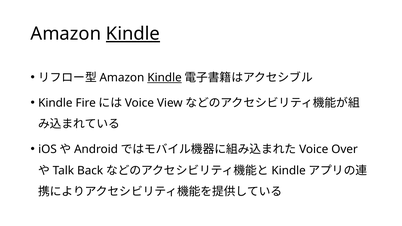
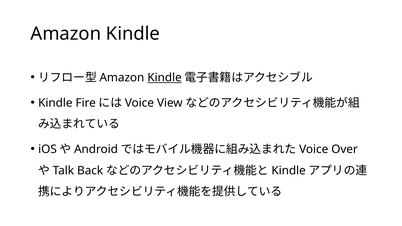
Kindle underline: present -> none (133, 34)
